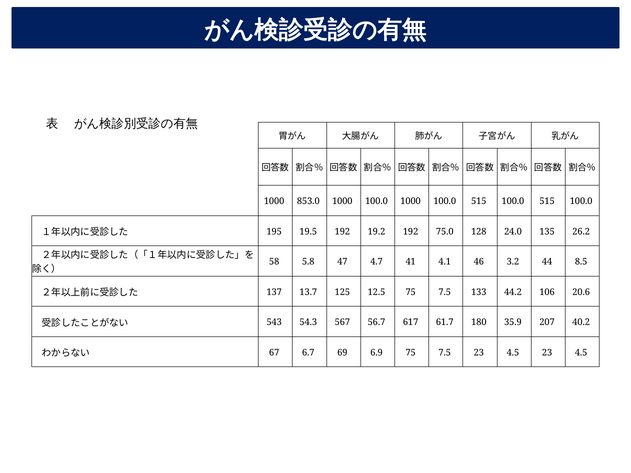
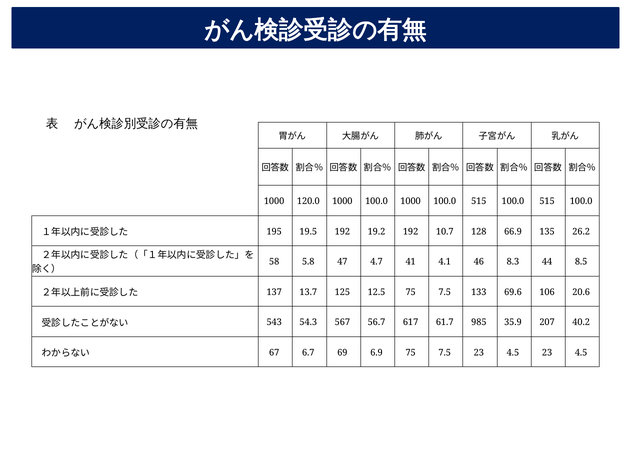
853.0: 853.0 -> 120.0 (308, 201)
75.0: 75.0 -> 10.7 (445, 232)
24.0: 24.0 -> 66.9 (513, 232)
3.2: 3.2 -> 8.3 (513, 262)
44.2: 44.2 -> 69.6 (513, 292)
180: 180 -> 985 (479, 322)
